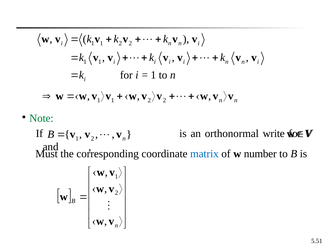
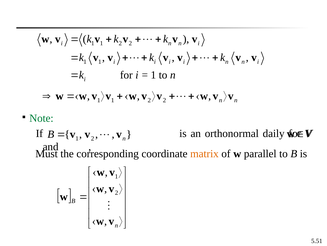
write: write -> daily (274, 133)
matrix colour: blue -> orange (204, 153)
number: number -> parallel (260, 153)
